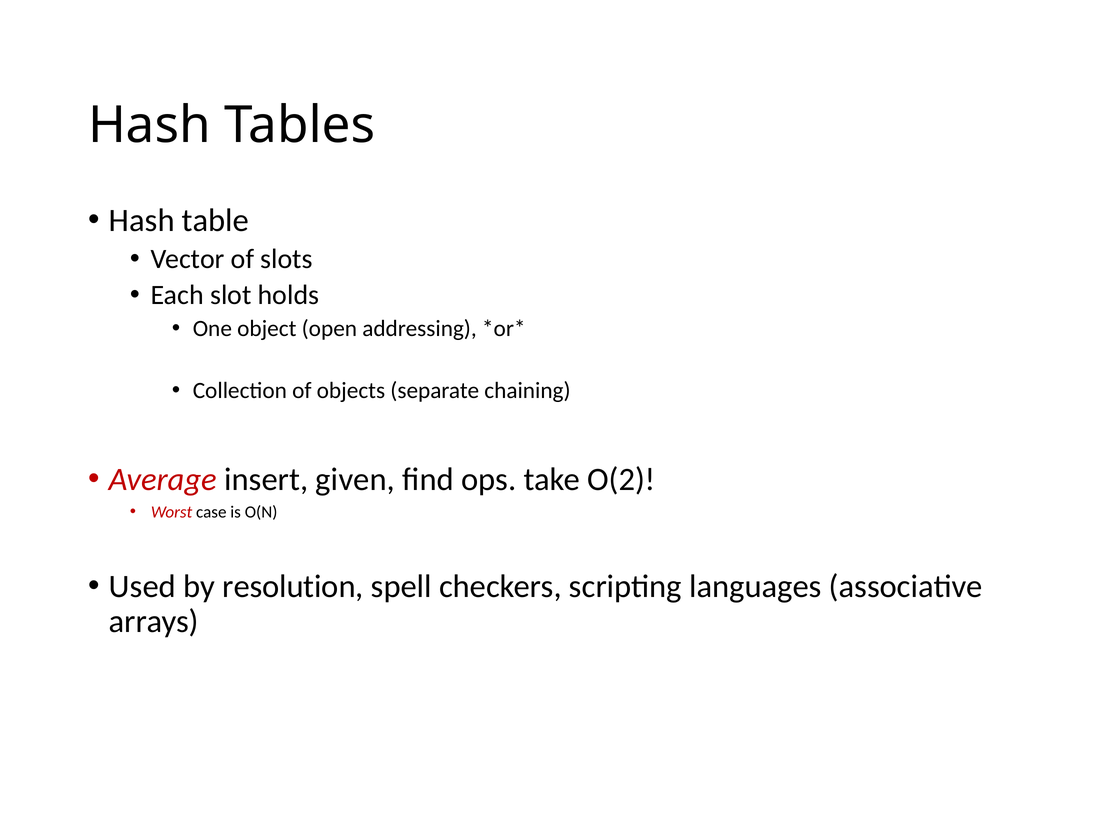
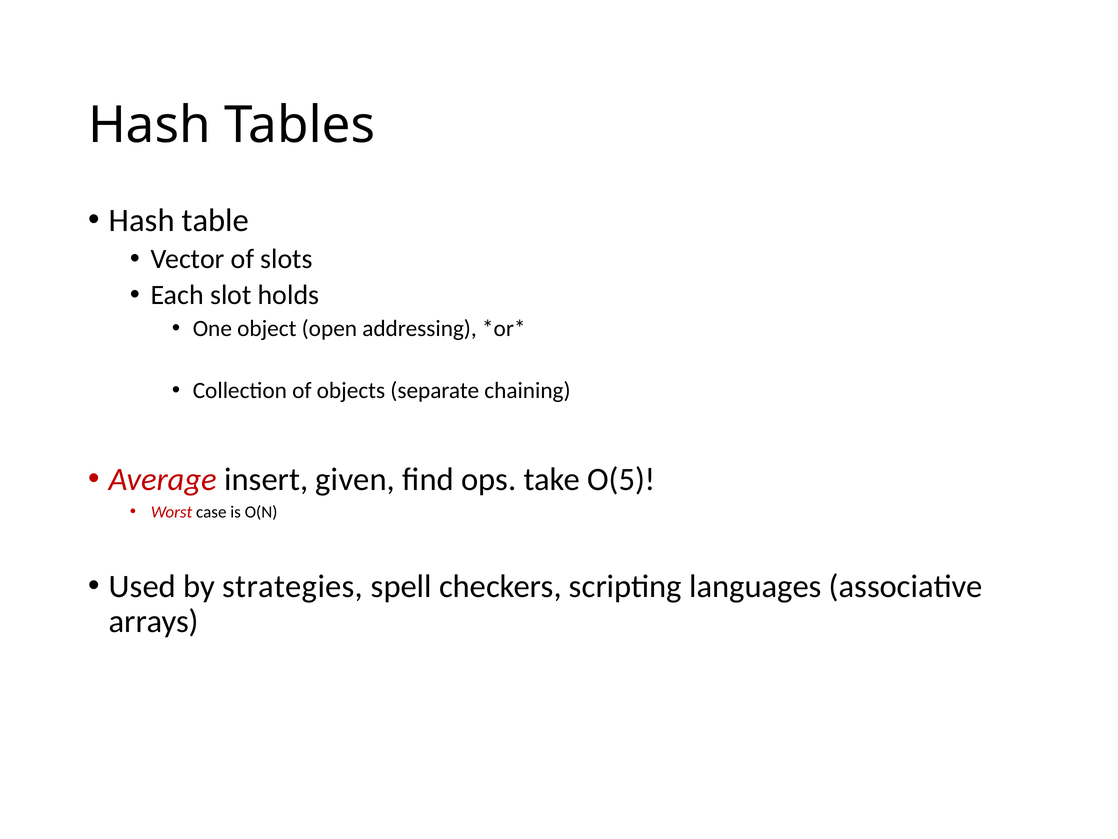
O(2: O(2 -> O(5 (621, 479)
resolution: resolution -> strategies (293, 586)
